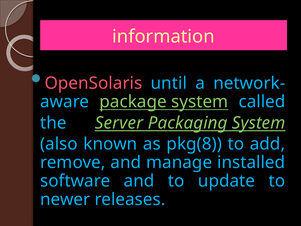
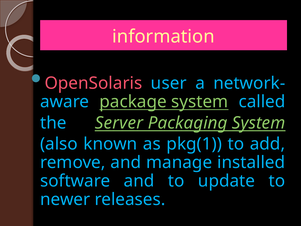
until: until -> user (169, 83)
pkg(8: pkg(8 -> pkg(1 (194, 144)
